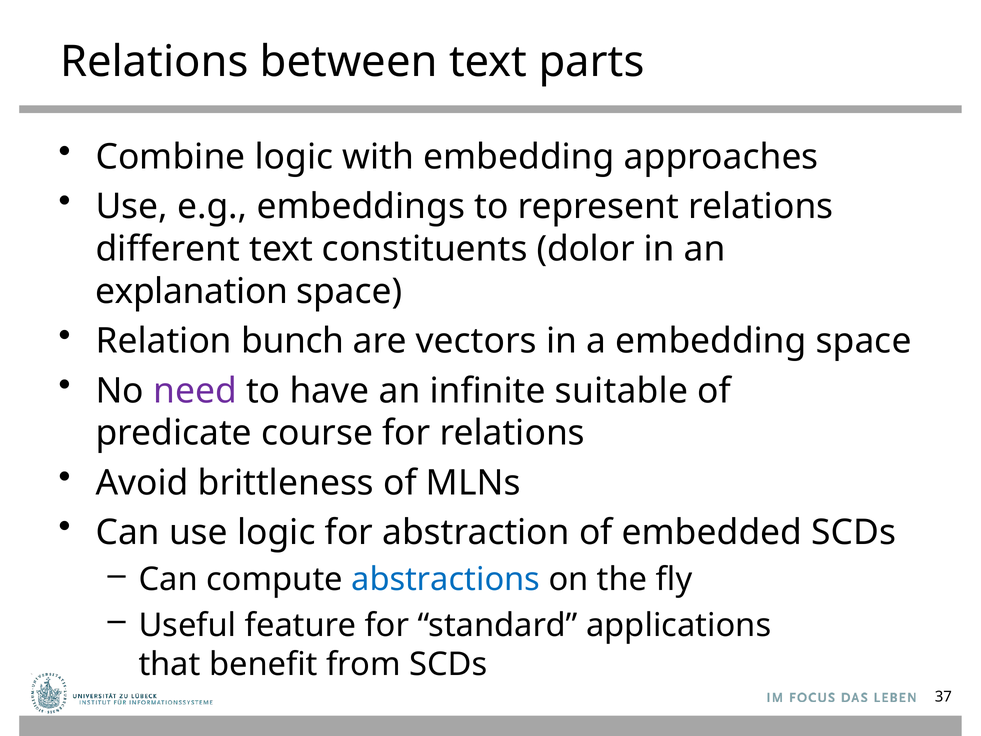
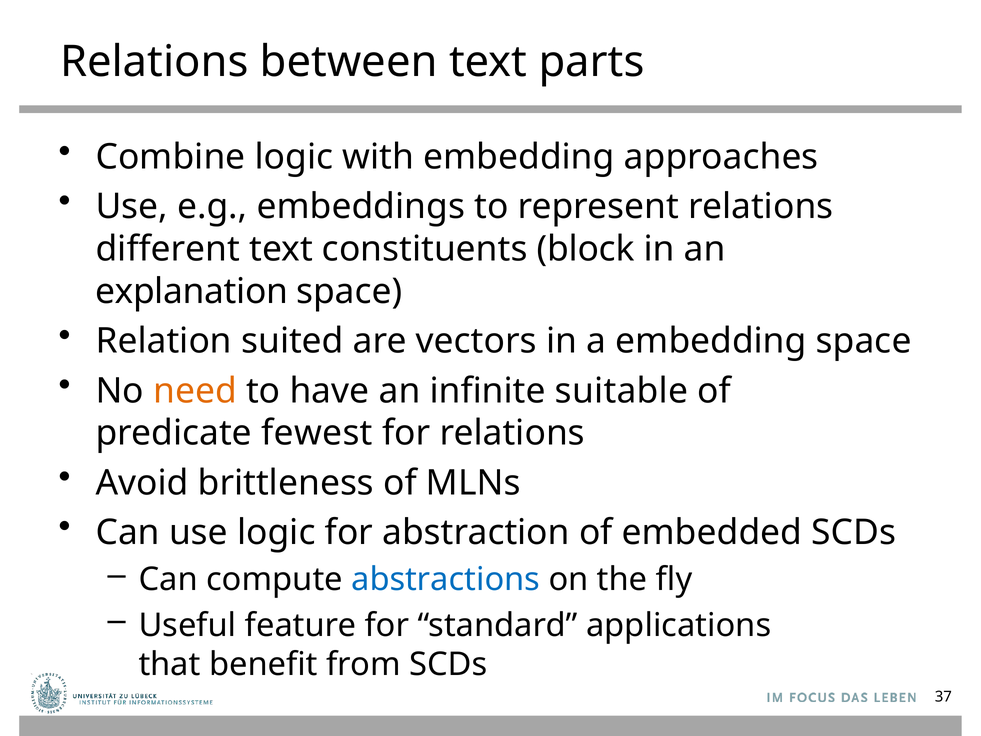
dolor: dolor -> block (586, 249)
bunch: bunch -> suited (292, 341)
need colour: purple -> orange (195, 391)
course: course -> fewest (317, 433)
